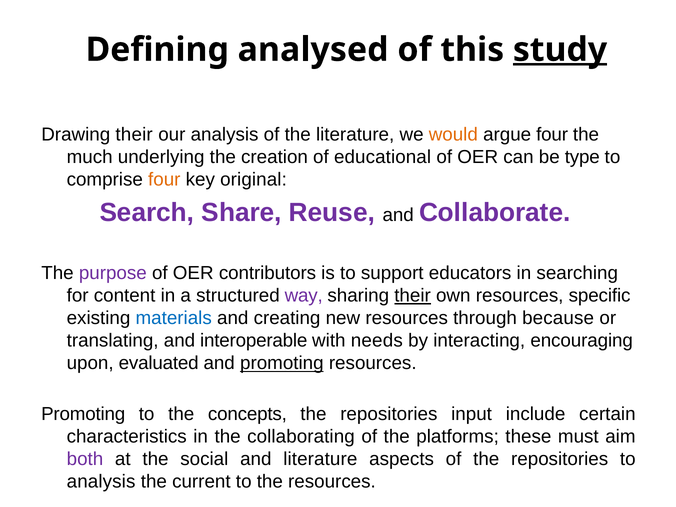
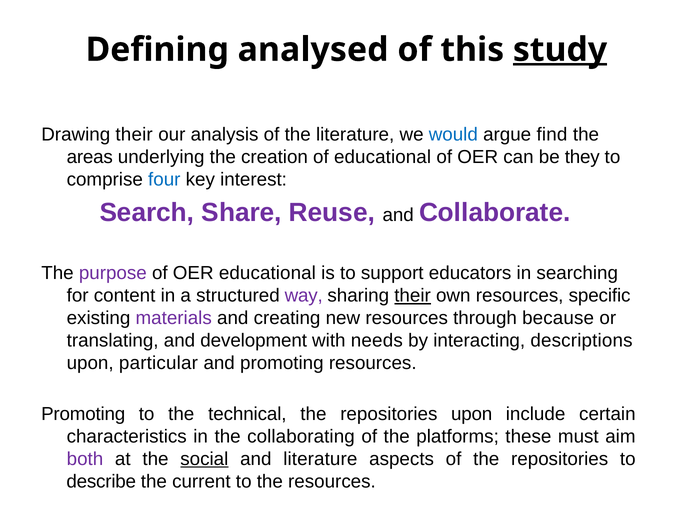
would colour: orange -> blue (453, 134)
argue four: four -> find (552, 134)
much: much -> areas (90, 157)
type: type -> they (582, 157)
four colour: orange -> blue (164, 180)
original: original -> interest (254, 180)
OER contributors: contributors -> educational (267, 273)
materials colour: blue -> purple (174, 318)
interoperable: interoperable -> development (254, 341)
encouraging: encouraging -> descriptions (582, 341)
evaluated: evaluated -> particular (158, 363)
promoting underline: present -> none (282, 363)
concepts: concepts -> technical (247, 414)
repositories input: input -> upon (472, 414)
social underline: none -> present (204, 459)
analysis: analysis -> describe (101, 482)
